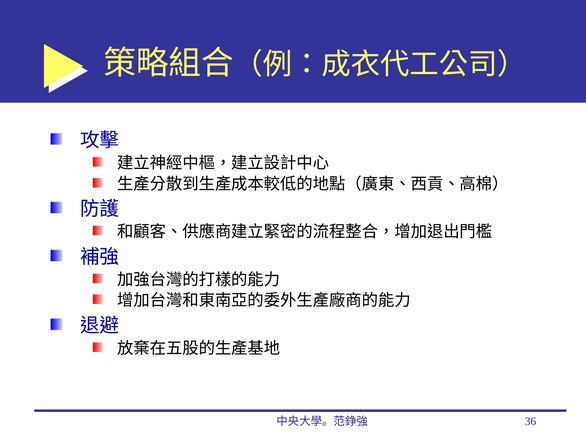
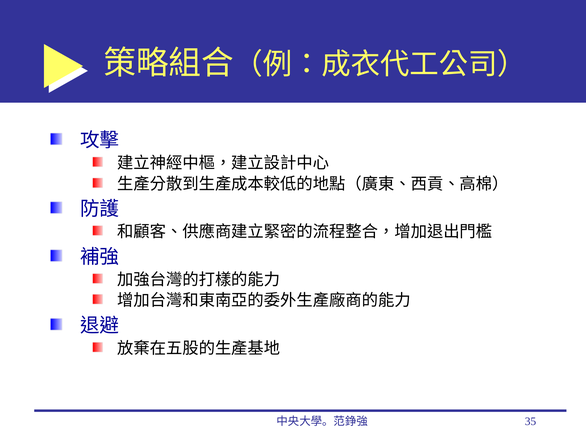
36: 36 -> 35 (530, 421)
